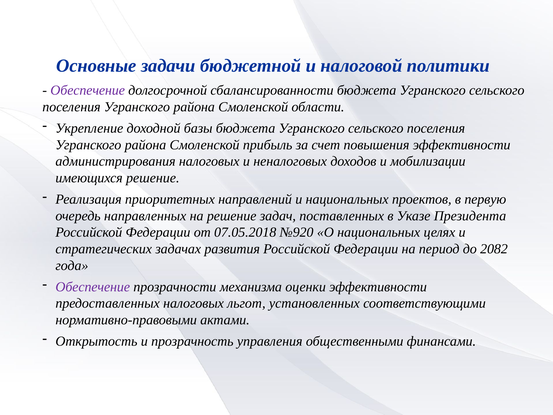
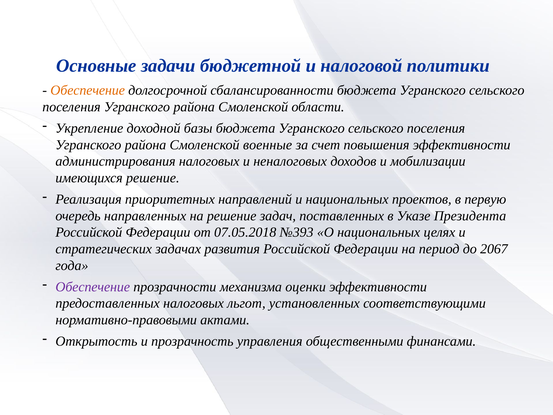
Обеспечение colour: purple -> orange (88, 90)
прибыль: прибыль -> военные (268, 145)
№920: №920 -> №393 (297, 232)
2082: 2082 -> 2067 (494, 249)
